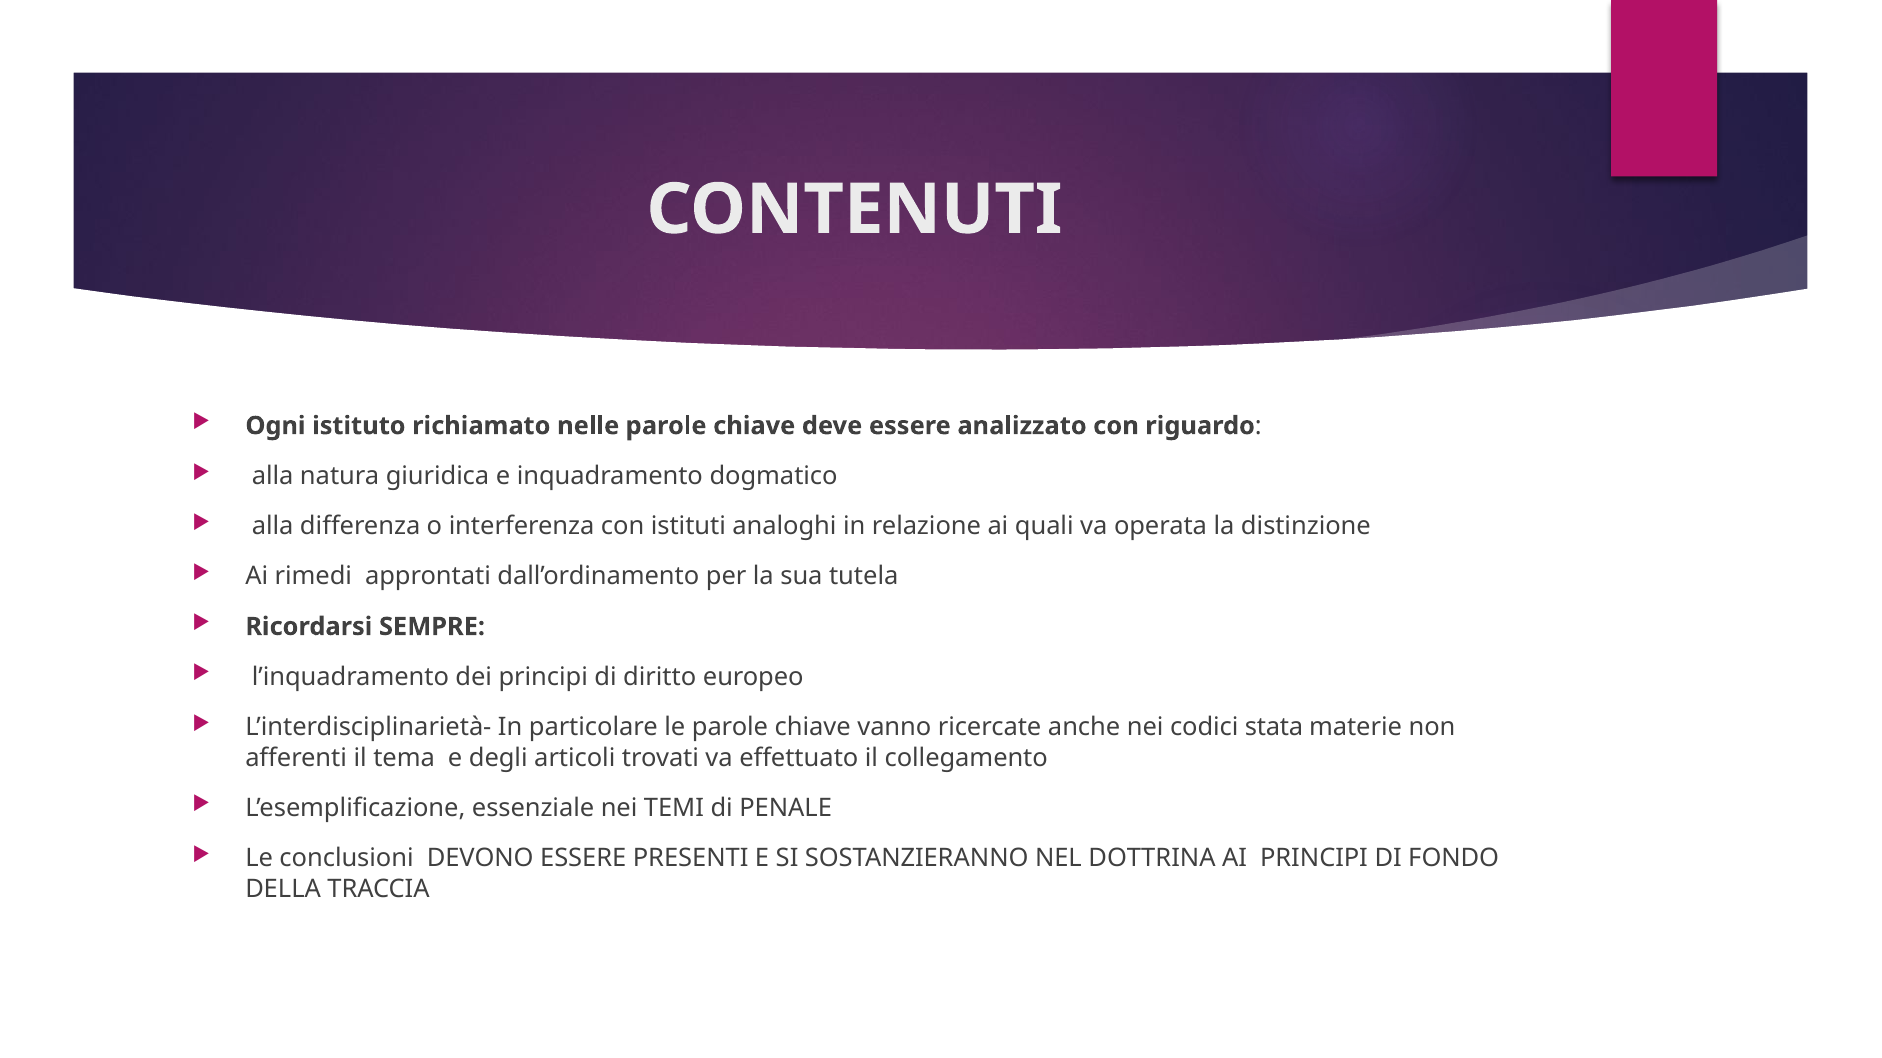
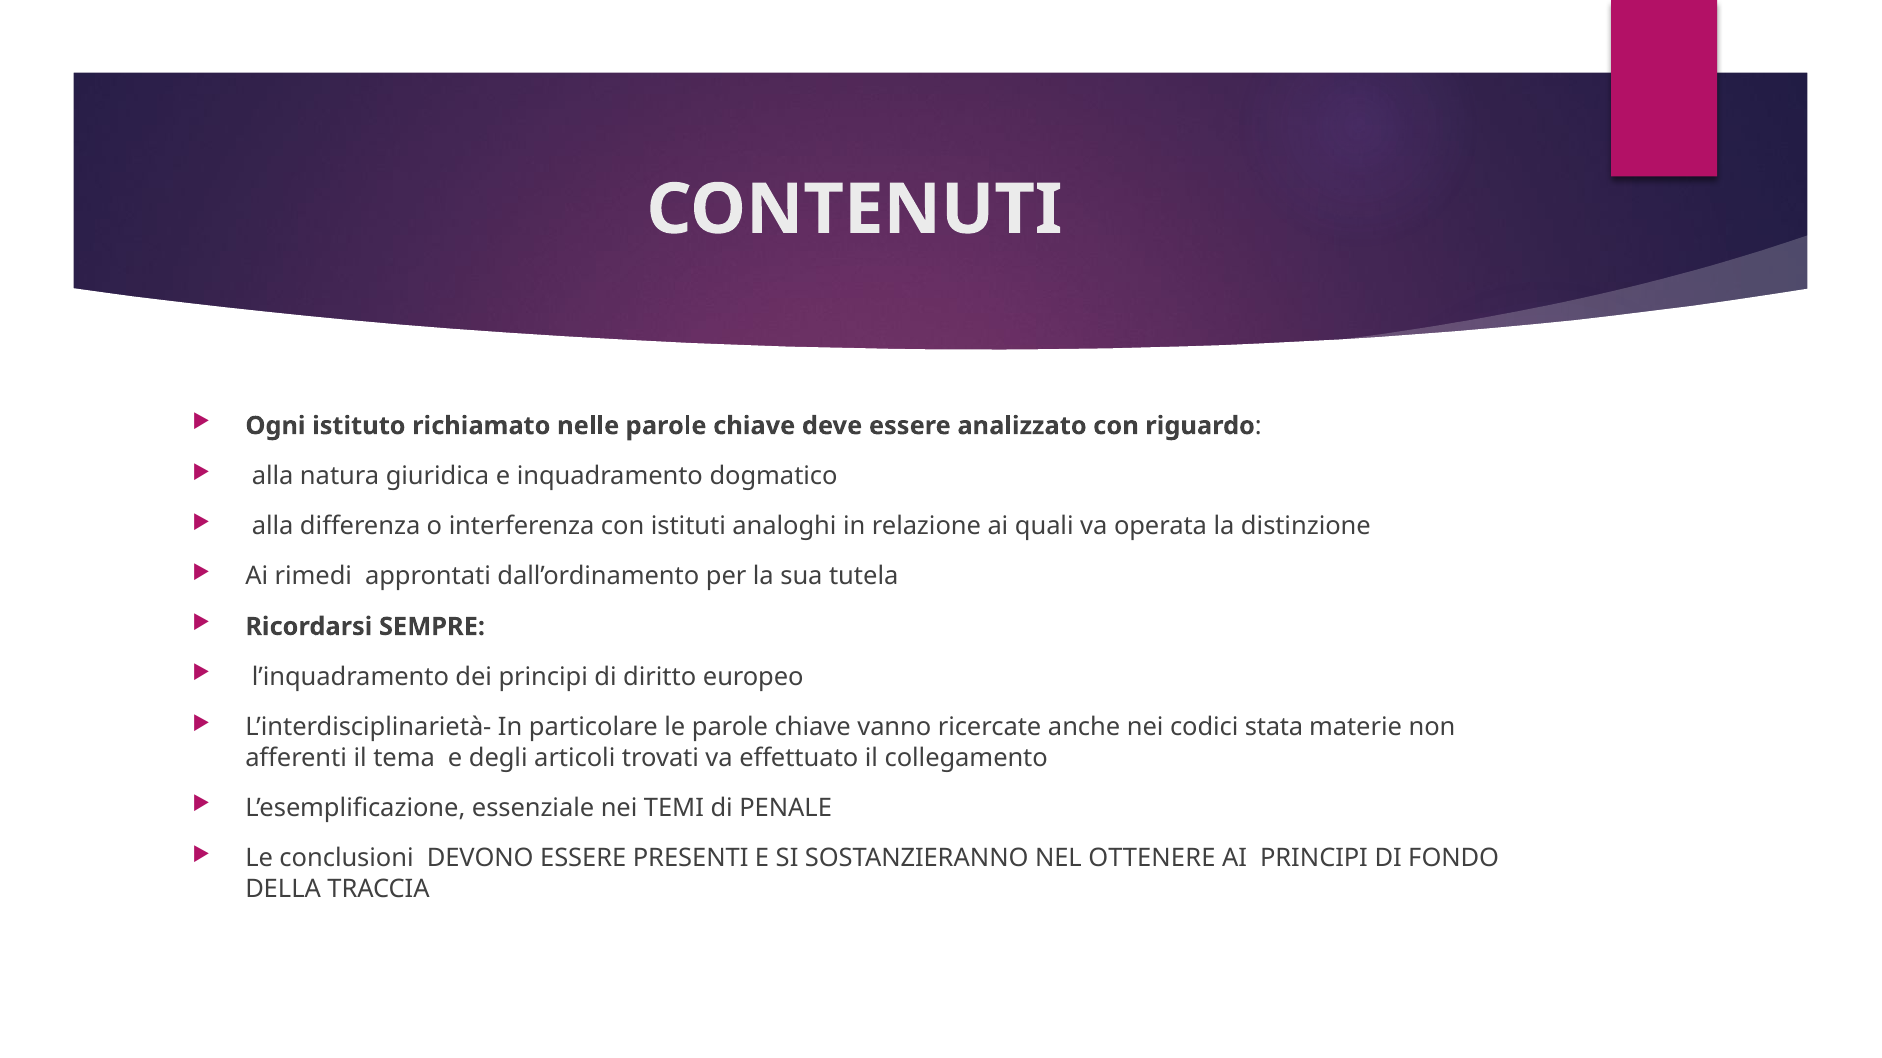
DOTTRINA: DOTTRINA -> OTTENERE (1152, 859)
